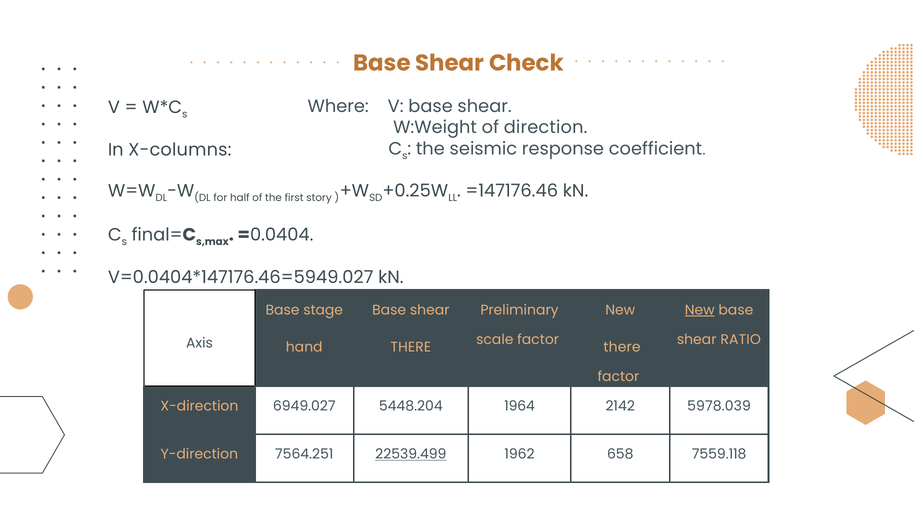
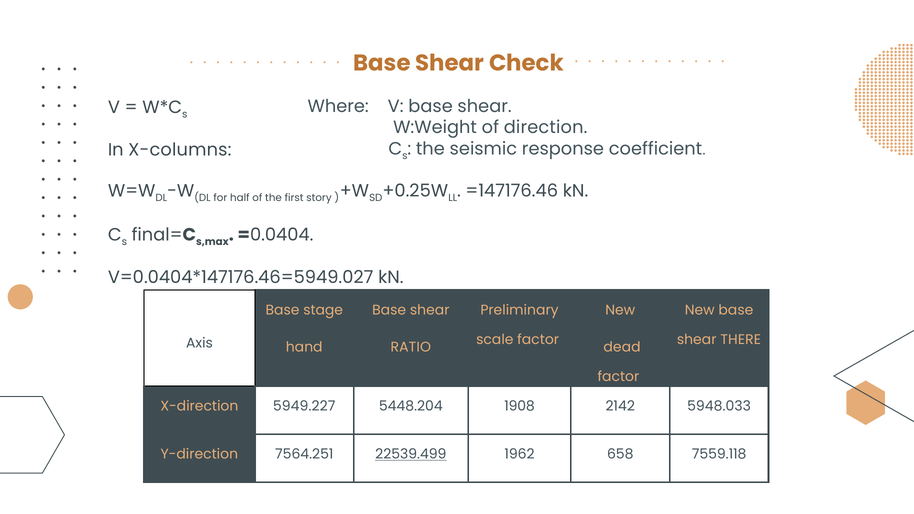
New underline: present -> none (700, 310)
RATIO: RATIO -> THERE (741, 340)
THERE: THERE -> RATIO (411, 347)
there: there -> dead (622, 347)
6949.027: 6949.027 -> 5949.227 (304, 406)
1964: 1964 -> 1908 (520, 406)
5978.039: 5978.039 -> 5948.033 (719, 406)
